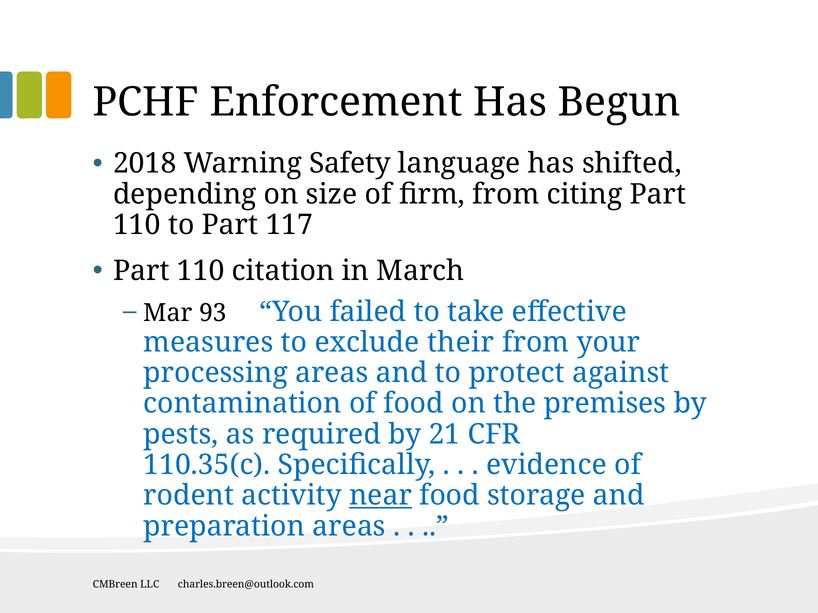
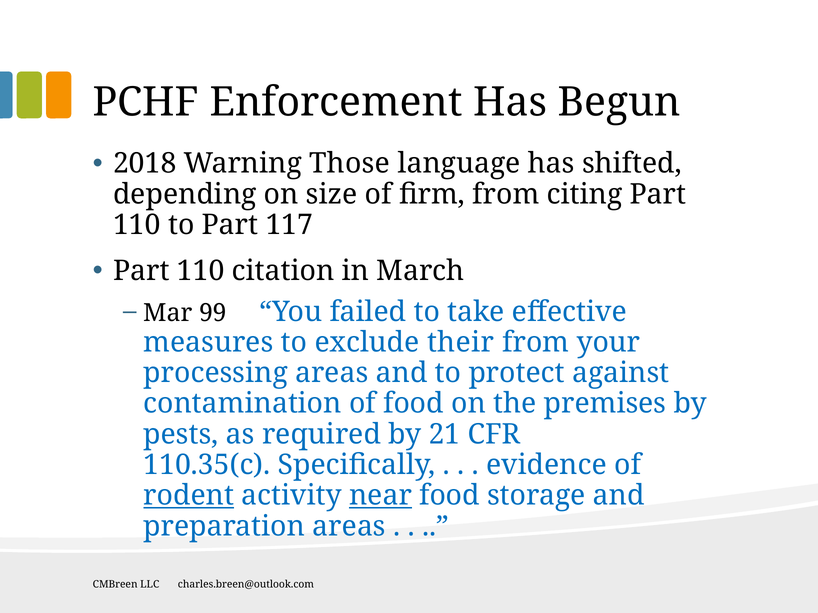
Safety: Safety -> Those (350, 164)
93: 93 -> 99 (213, 313)
rodent underline: none -> present (189, 496)
